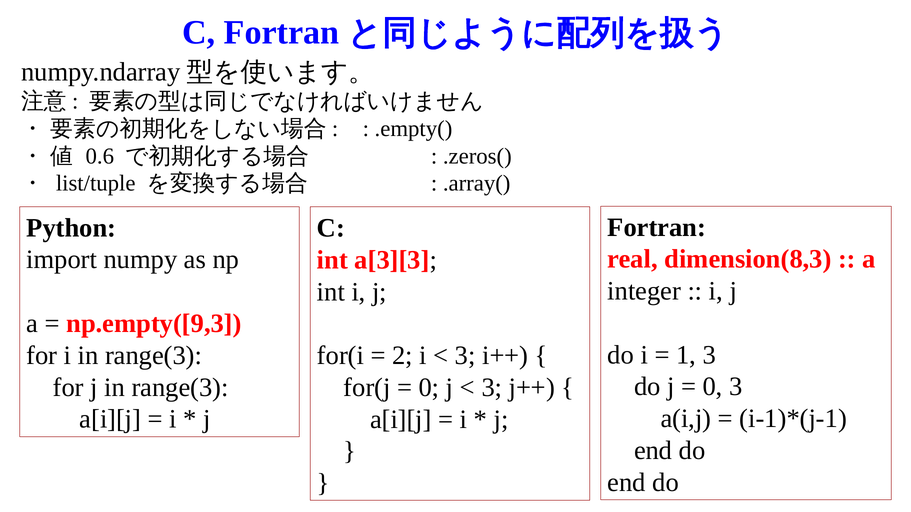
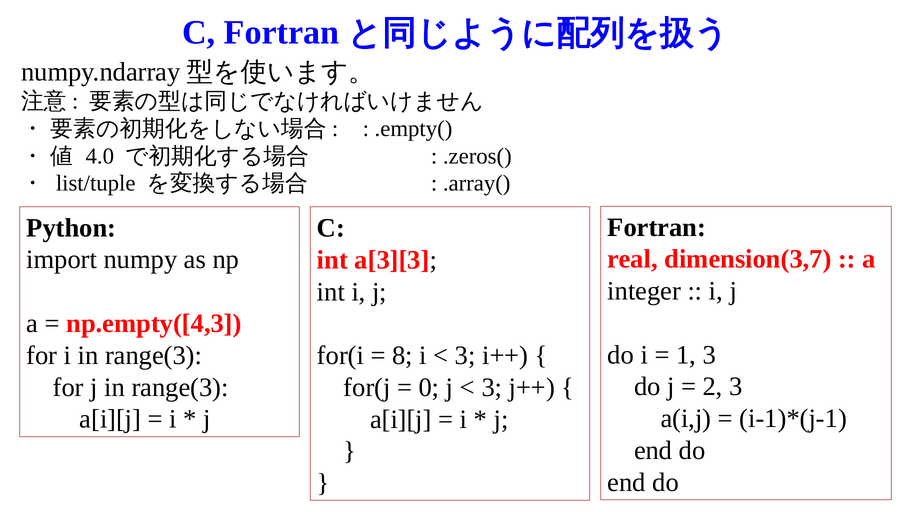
0.6: 0.6 -> 4.0 (100, 156)
dimension(8,3: dimension(8,3 -> dimension(3,7 (748, 259)
np.empty([9,3: np.empty([9,3 -> np.empty([4,3 (154, 324)
2: 2 -> 8 (402, 356)
0: 0 -> 2 (713, 387)
